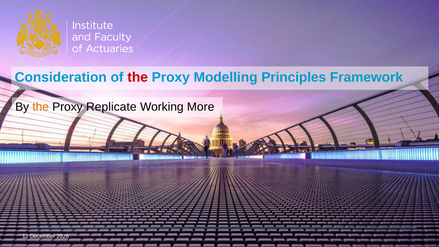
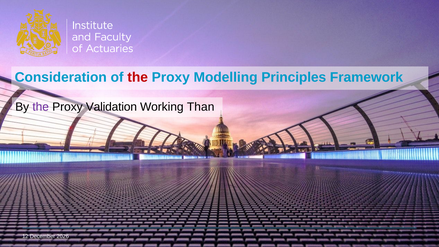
the colour: orange -> purple (41, 107)
Replicate: Replicate -> Validation (111, 107)
More: More -> Than (201, 107)
